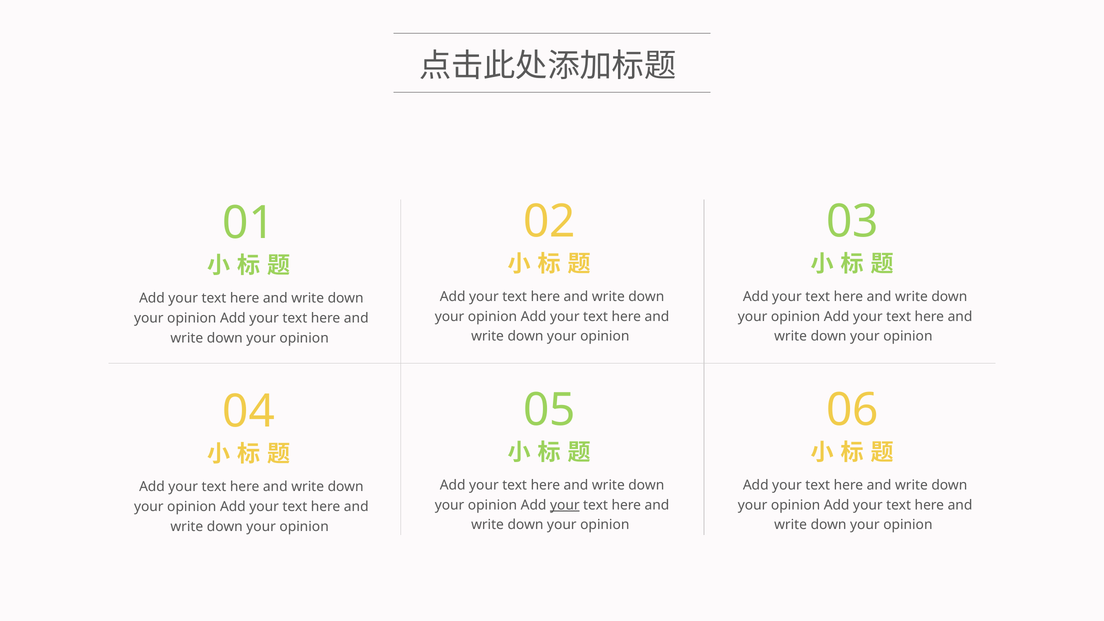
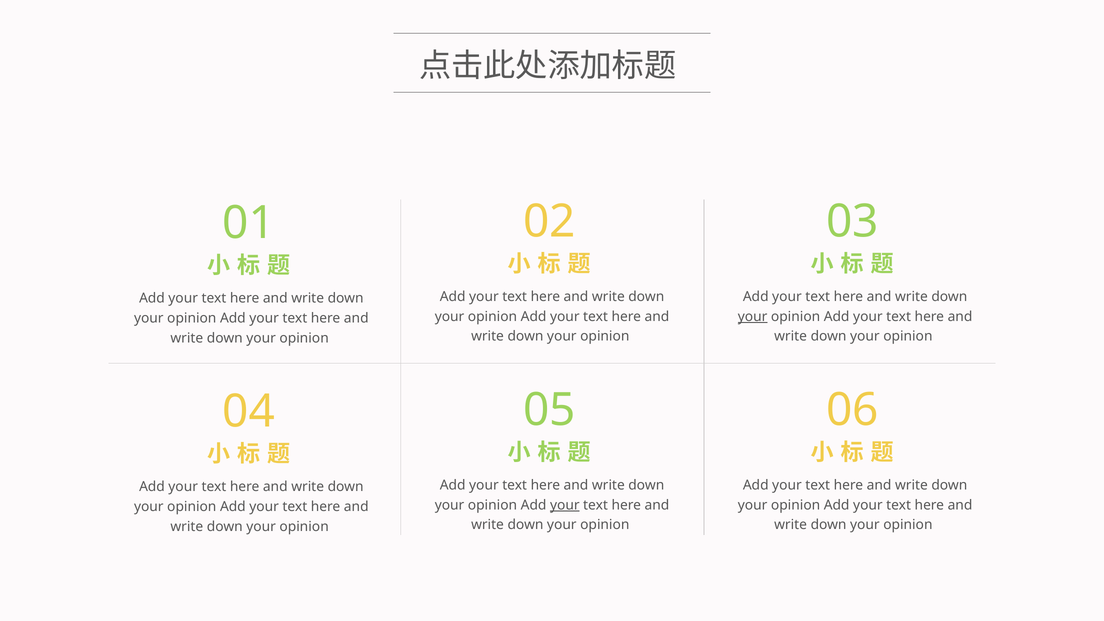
your underline: none -> present (753, 317)
